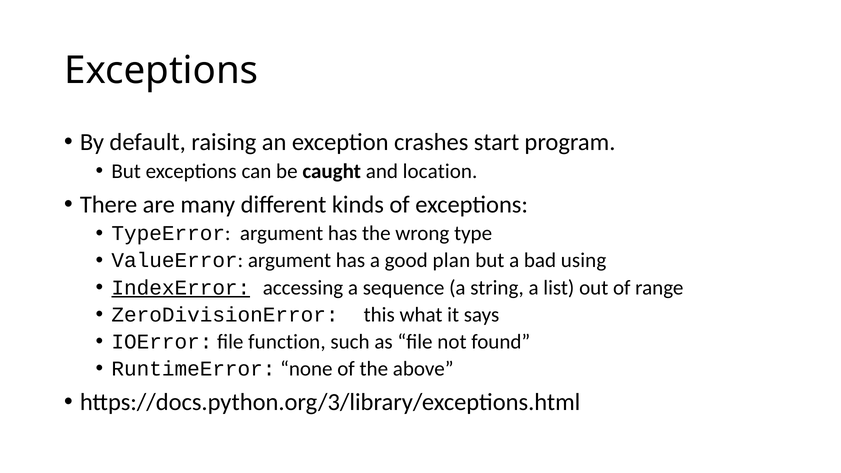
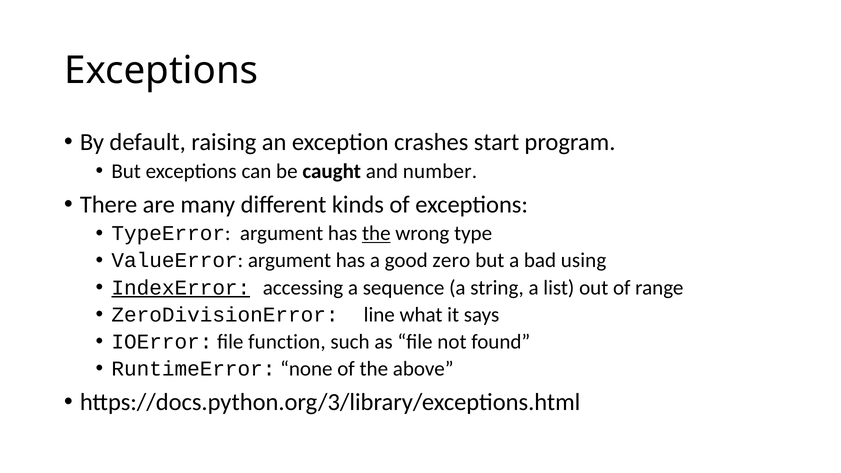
location: location -> number (440, 171)
the underline: none -> present (376, 234)
plan: plan -> zero (451, 261)
this: this -> line (379, 315)
